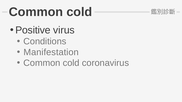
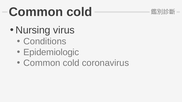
Positive: Positive -> Nursing (33, 30)
Manifestation: Manifestation -> Epidemiologic (51, 52)
